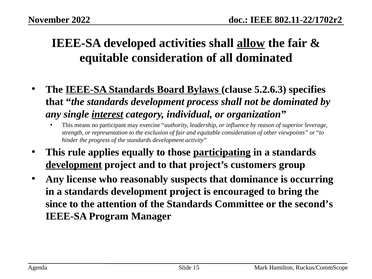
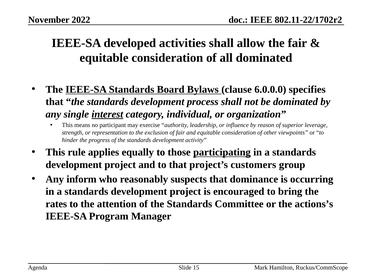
allow underline: present -> none (251, 43)
5.2.6.3: 5.2.6.3 -> 6.0.0.0 (270, 89)
development underline: present -> none (74, 165)
license: license -> inform (82, 179)
since: since -> rates (56, 204)
second’s: second’s -> actions’s (314, 204)
